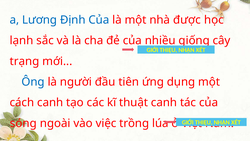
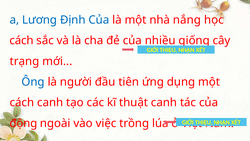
được: được -> nắng (187, 20)
lạnh: lạnh -> cách (22, 40)
sóng: sóng -> động (23, 123)
